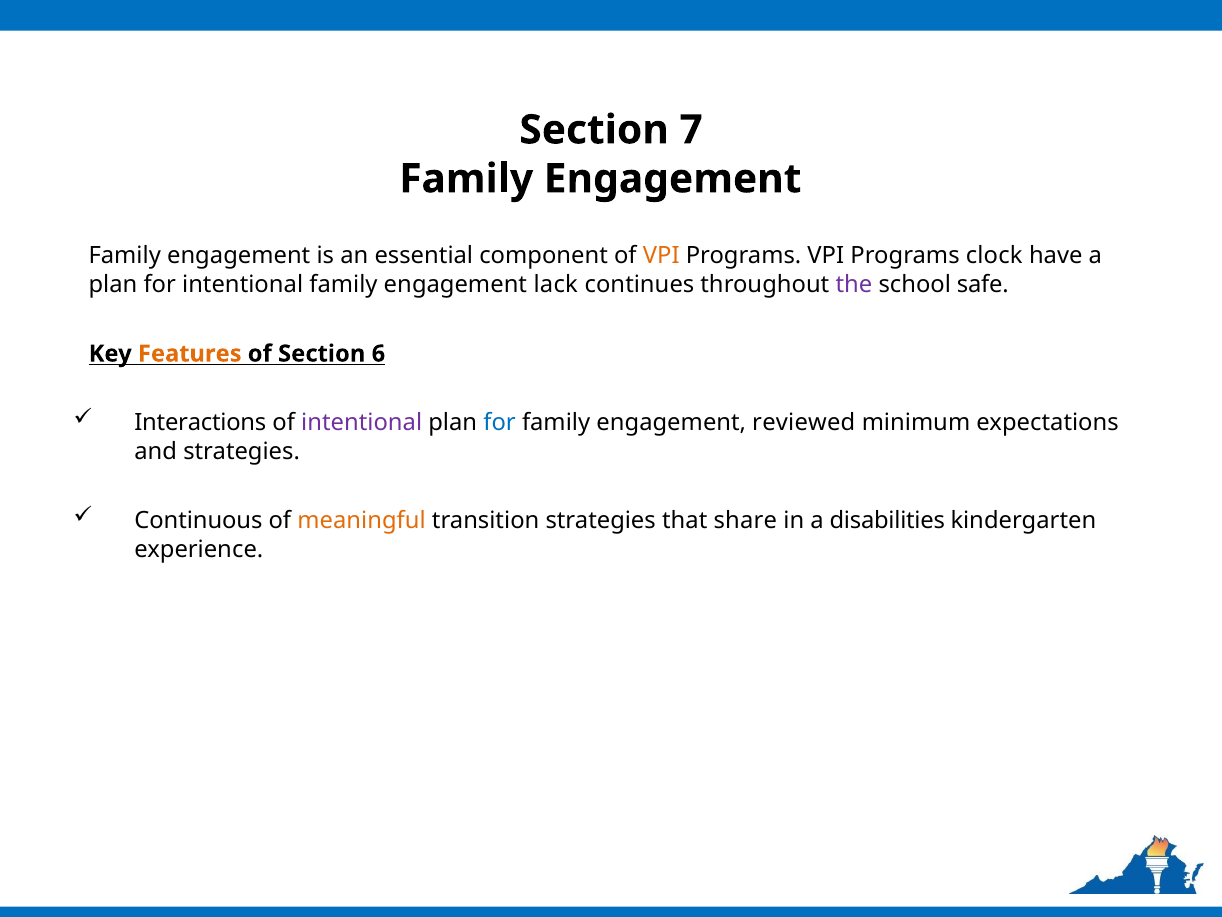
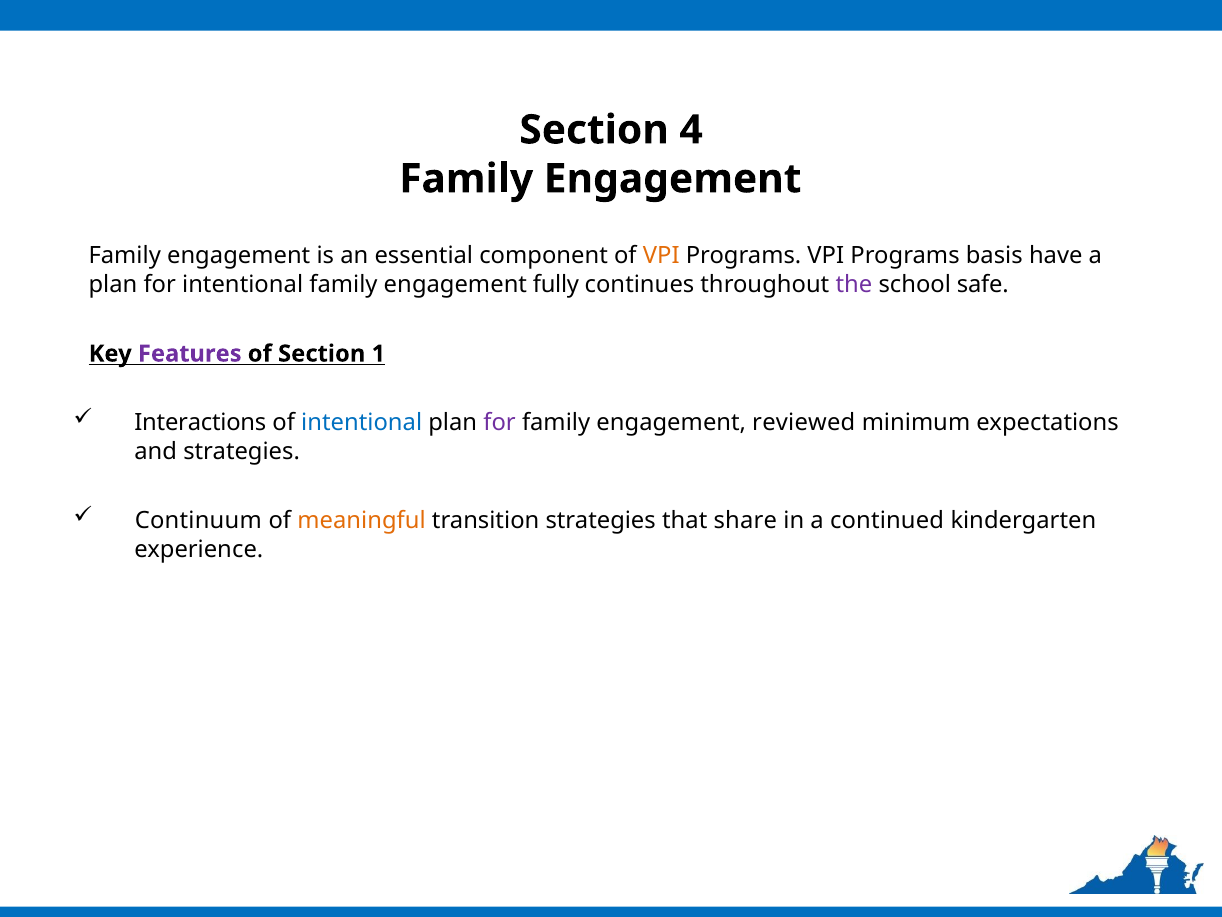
7: 7 -> 4 (691, 130)
clock: clock -> basis (994, 256)
lack: lack -> fully (556, 284)
Features colour: orange -> purple (190, 354)
6: 6 -> 1 (378, 354)
intentional colour: purple -> blue (362, 423)
for colour: blue -> purple (500, 423)
Continuous: Continuous -> Continuum (198, 521)
disabilities: disabilities -> continued (887, 521)
